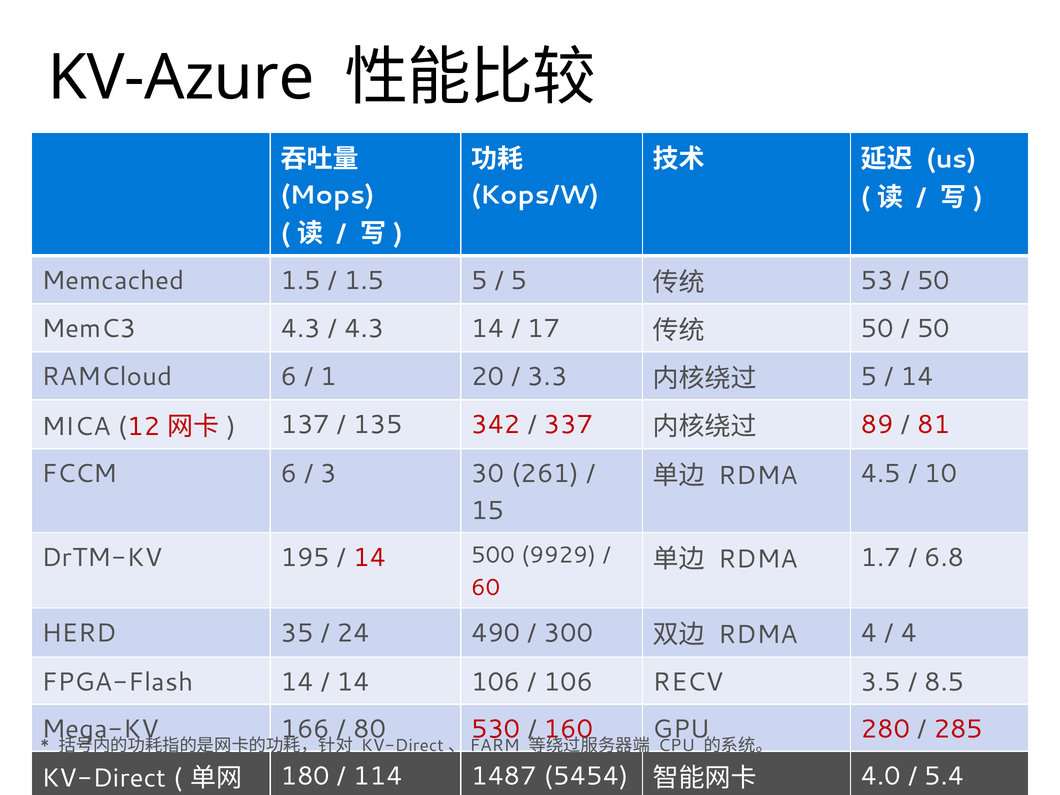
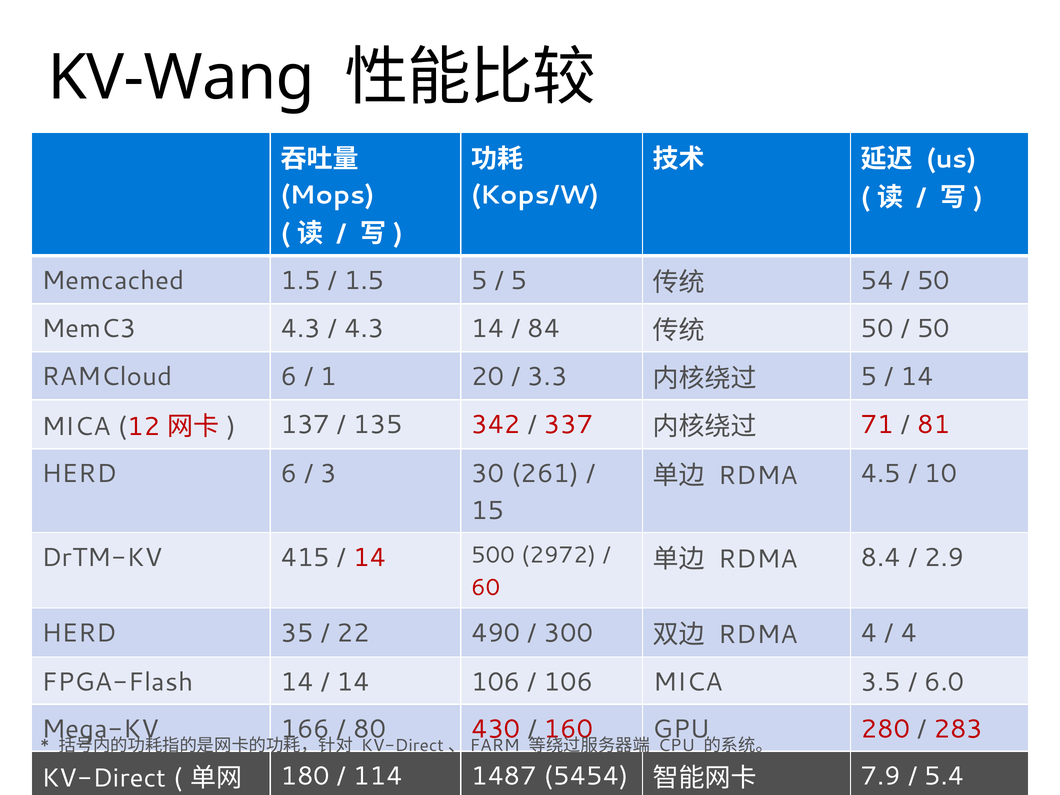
KV-Azure: KV-Azure -> KV-Wang (181, 78)
53: 53 -> 54 (877, 281)
17: 17 -> 84 (544, 329)
89: 89 -> 71 (877, 425)
FCCM: FCCM -> HERD (79, 474)
195: 195 -> 415 (305, 558)
9929: 9929 -> 2972 (559, 555)
1.7: 1.7 -> 8.4 (881, 558)
6.8: 6.8 -> 2.9 (944, 558)
24: 24 -> 22 (353, 633)
106 RECV: RECV -> MICA (688, 682)
8.5: 8.5 -> 6.0 (944, 682)
530: 530 -> 430 (496, 729)
285: 285 -> 283 (958, 729)
4.0: 4.0 -> 7.9 (881, 776)
